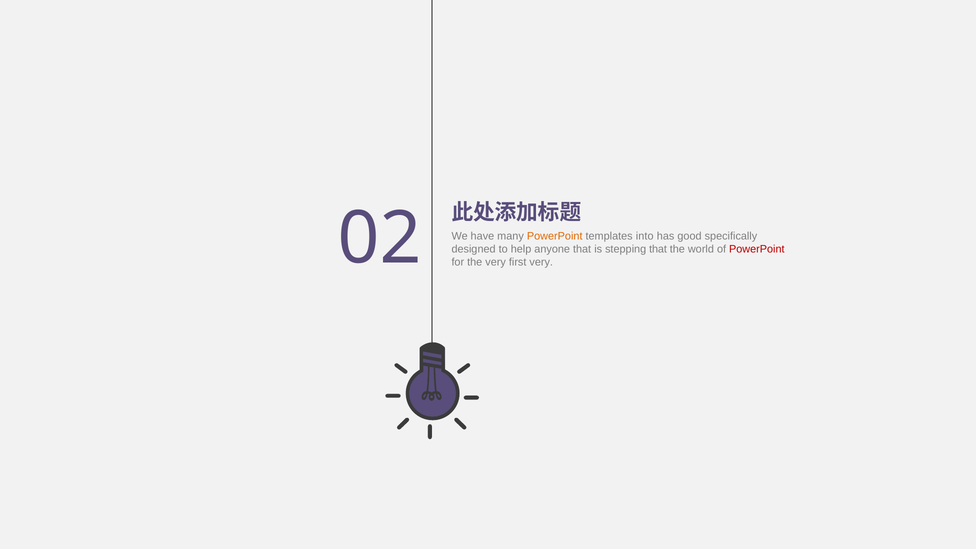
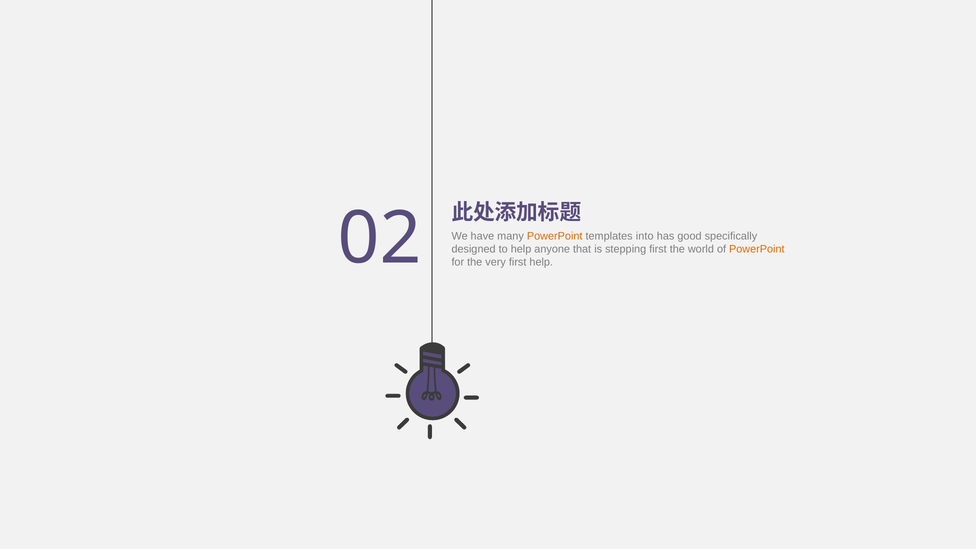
stepping that: that -> first (658, 249)
PowerPoint colour: red -> orange (757, 249)
first very: very -> help (541, 262)
